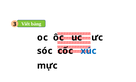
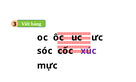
xúc colour: blue -> purple (88, 51)
